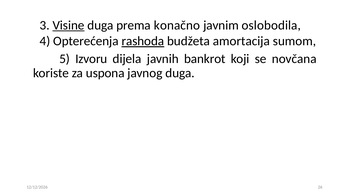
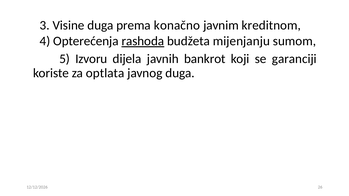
Visine underline: present -> none (69, 25)
oslobodila: oslobodila -> kreditnom (271, 25)
amortacija: amortacija -> mijenjanju (241, 41)
novčana: novčana -> garanciji (294, 59)
uspona: uspona -> optlata (105, 73)
